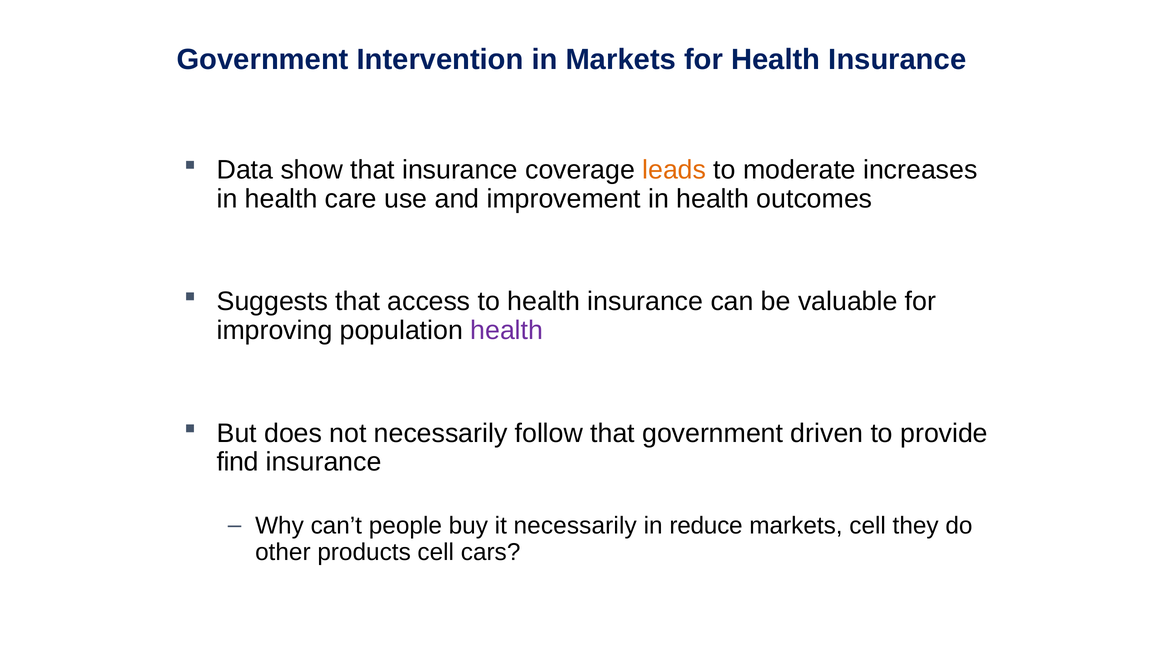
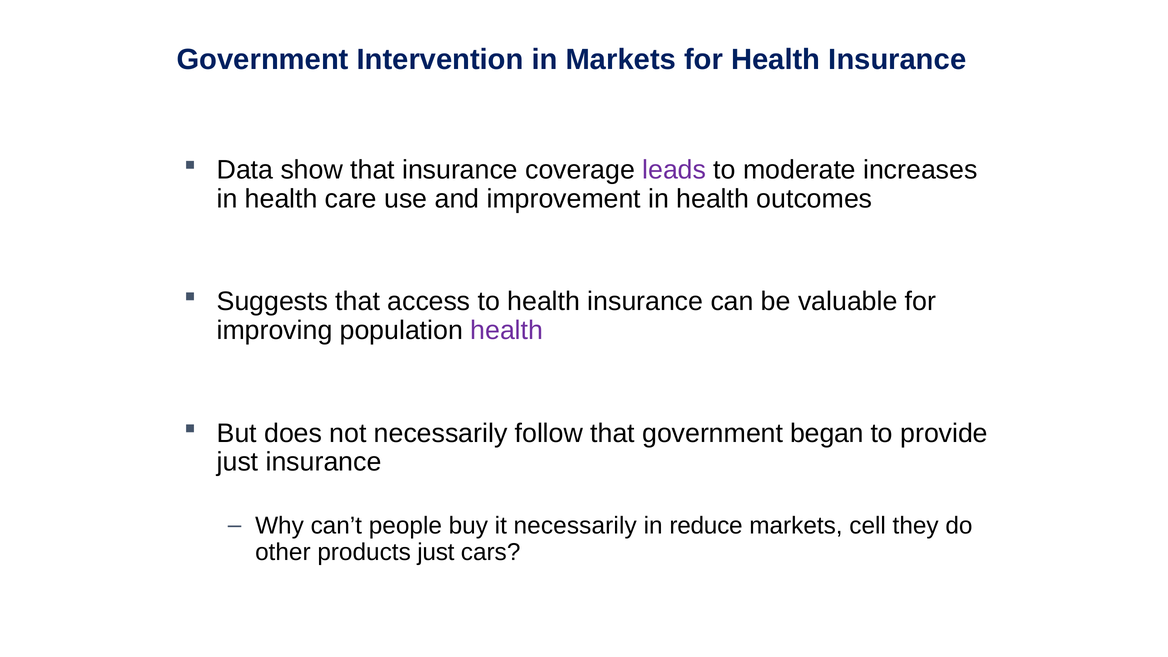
leads colour: orange -> purple (674, 170)
driven: driven -> began (827, 433)
find: find -> just (238, 462)
products cell: cell -> just (436, 552)
